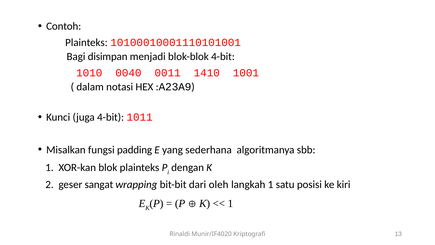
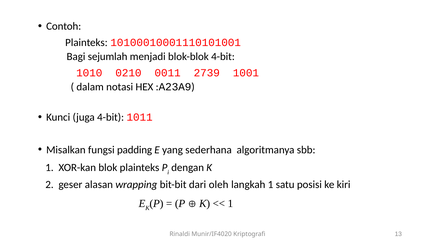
disimpan: disimpan -> sejumlah (108, 56)
0040: 0040 -> 0210 (128, 73)
1410: 1410 -> 2739 (207, 73)
sangat: sangat -> alasan (99, 184)
